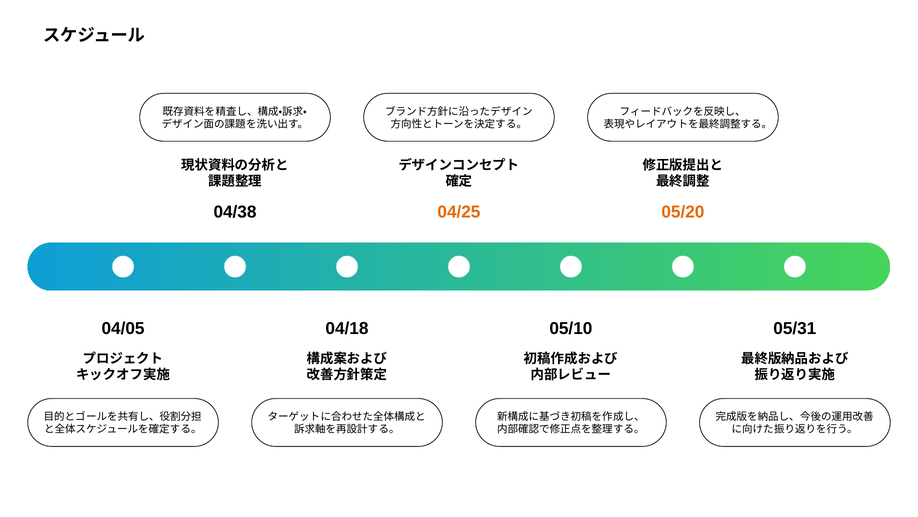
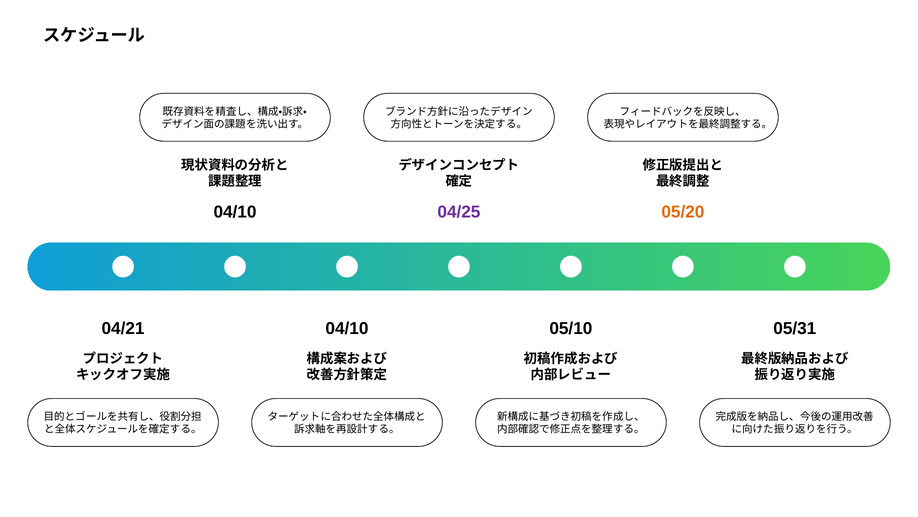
04/38: 04/38 -> 04/10 (235, 212)
04/25 colour: orange -> purple (459, 212)
04/05: 04/05 -> 04/21 (123, 328)
04/18: 04/18 -> 04/10 (347, 328)
